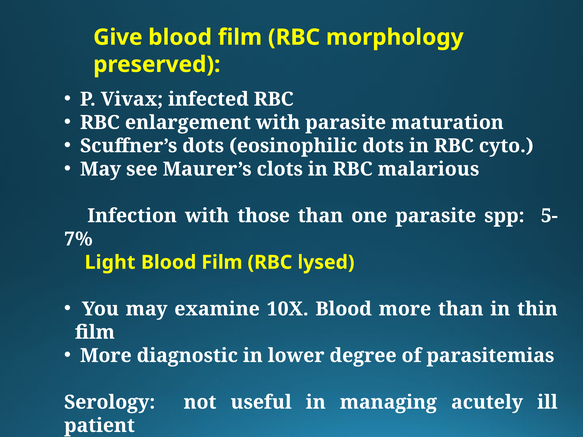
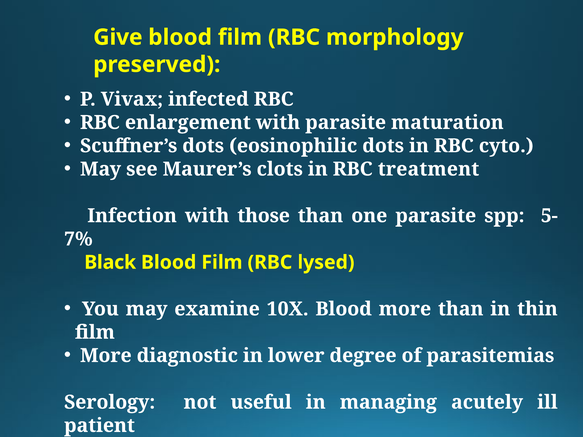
malarious: malarious -> treatment (428, 169)
Light: Light -> Black (110, 263)
